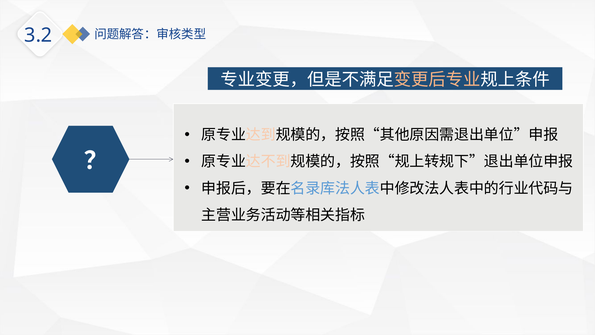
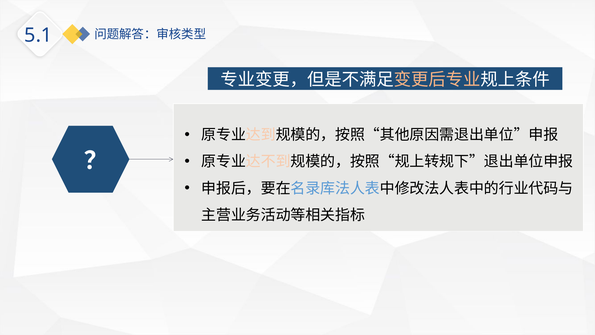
3.2: 3.2 -> 5.1 (38, 35)
